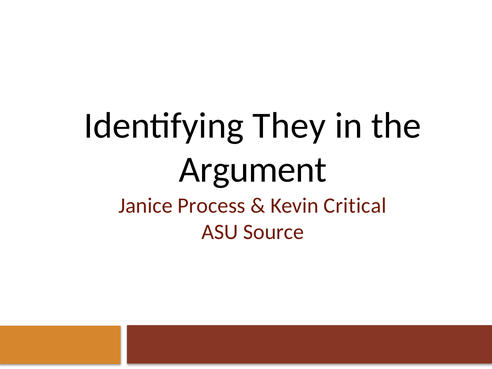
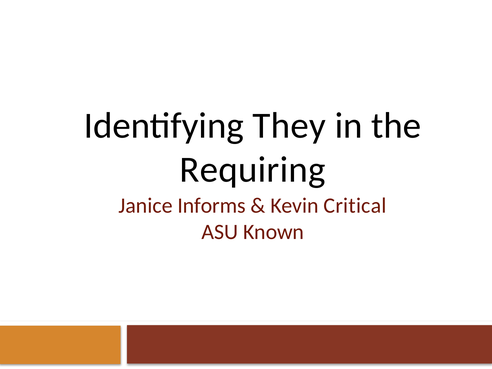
Argument: Argument -> Requiring (253, 170)
Process: Process -> Informs (212, 206)
Source: Source -> Known (274, 232)
